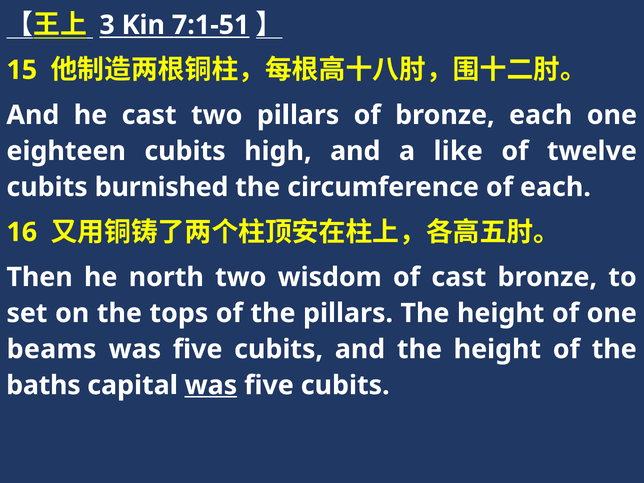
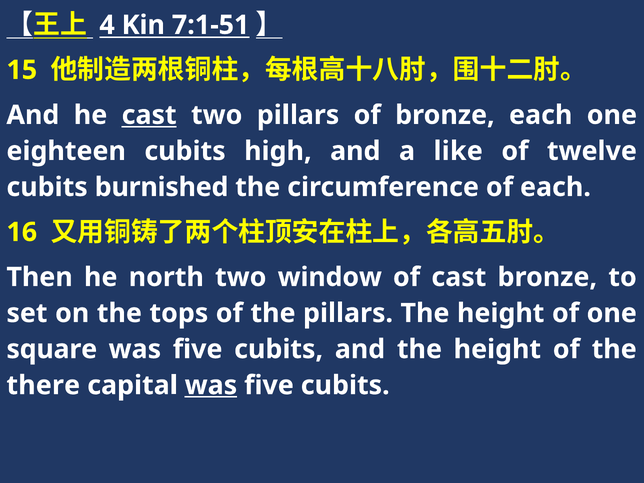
3: 3 -> 4 (107, 25)
cast underline: none -> present (149, 115)
wisdom: wisdom -> window (330, 277)
beams: beams -> square (52, 349)
baths: baths -> there (43, 385)
